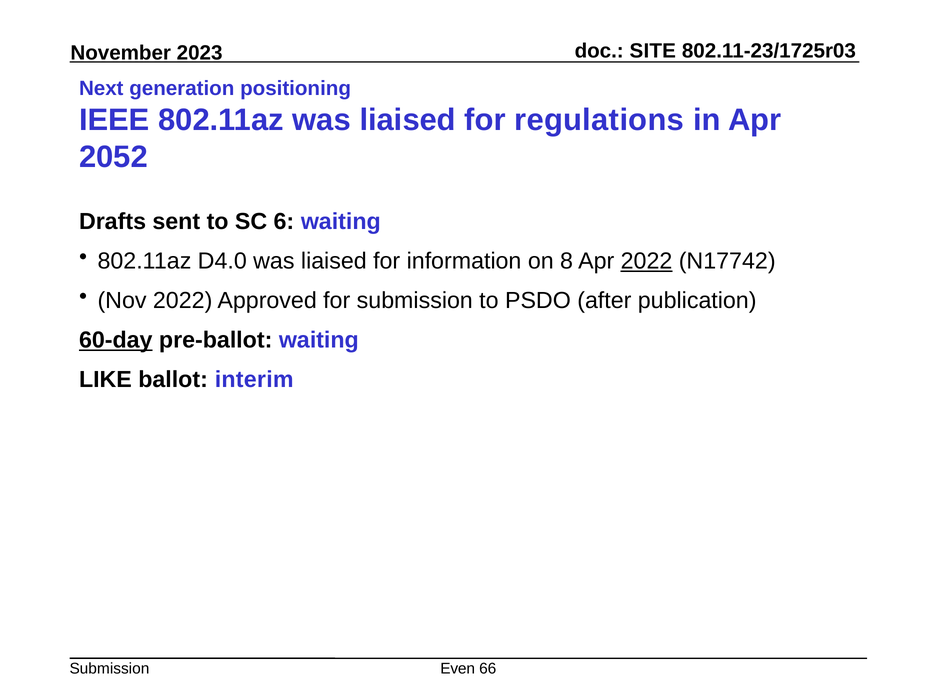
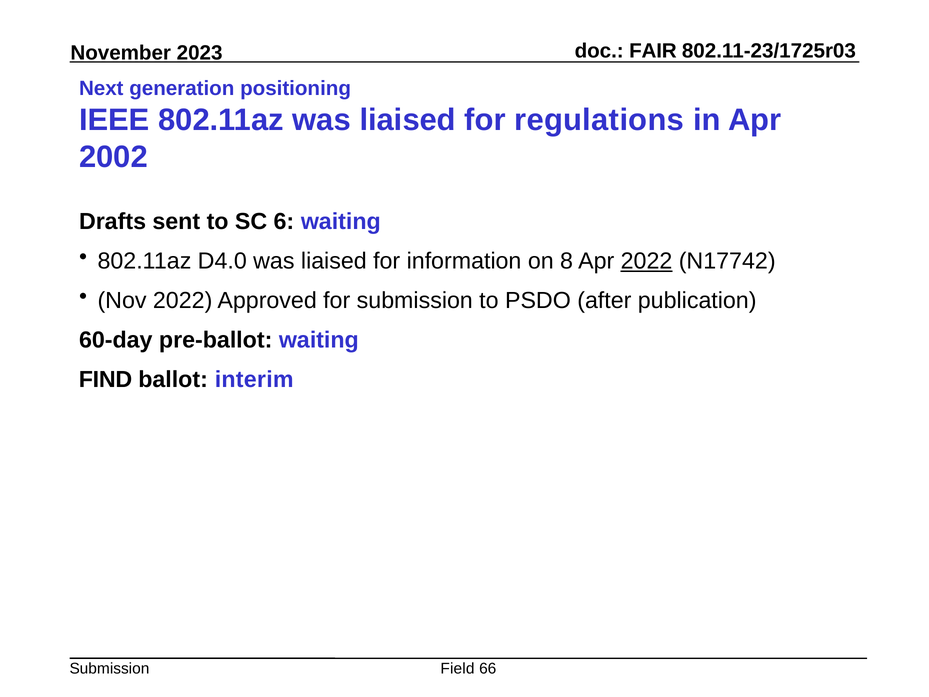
SITE: SITE -> FAIR (653, 51)
2052: 2052 -> 2002 (113, 157)
60-day underline: present -> none (116, 340)
LIKE: LIKE -> FIND (106, 380)
Even: Even -> Field (457, 668)
